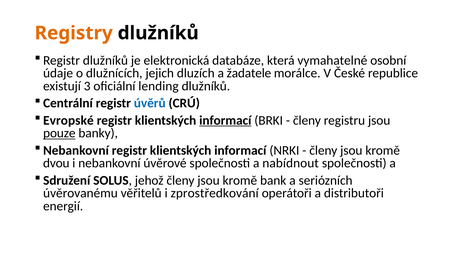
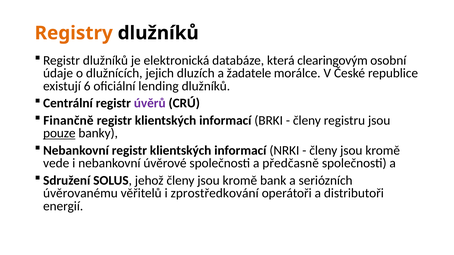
vymahatelné: vymahatelné -> clearingovým (332, 61)
3: 3 -> 6 (87, 86)
úvěrů colour: blue -> purple (150, 103)
Evropské: Evropské -> Finančně (68, 121)
informací underline: present -> none (225, 121)
dvou: dvou -> vede (56, 163)
nabídnout: nabídnout -> předčasně (291, 163)
